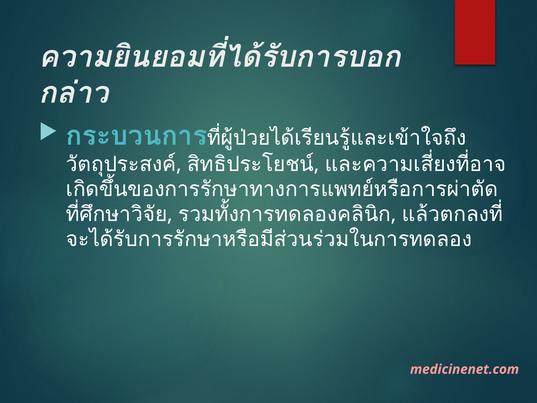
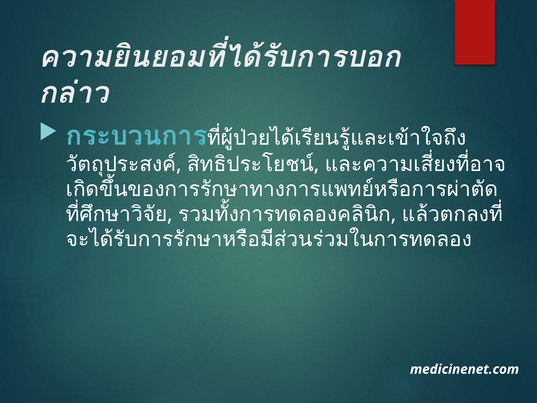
medicinenet.com colour: pink -> white (465, 369)
